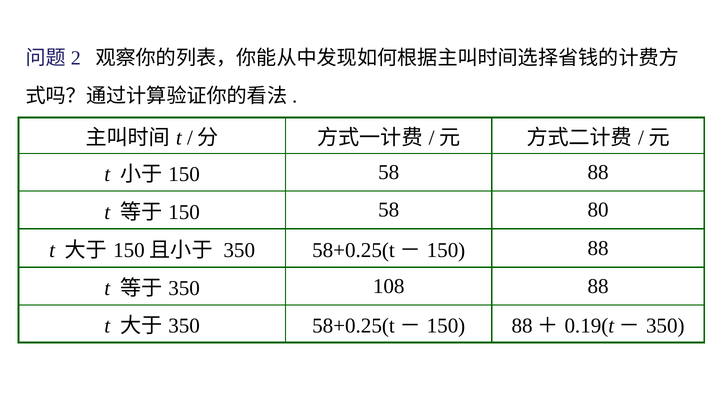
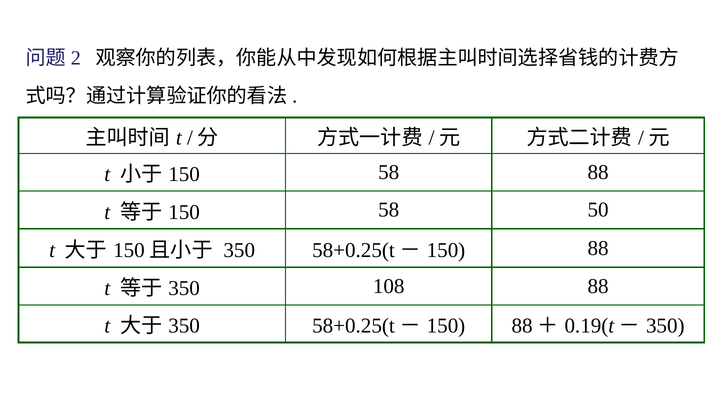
80: 80 -> 50 (598, 210)
